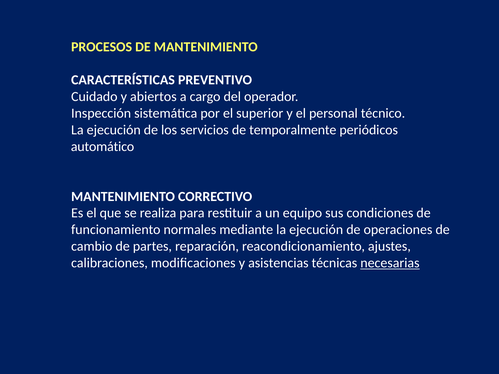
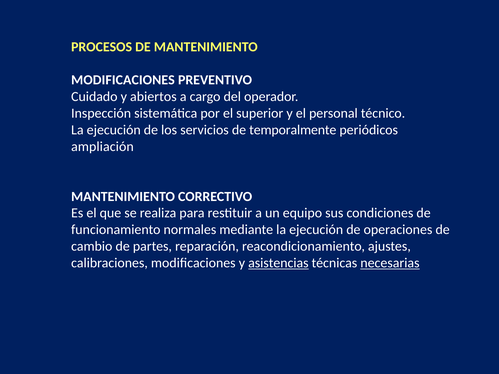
CARACTERÍSTICAS: CARACTERÍSTICAS -> MODIFICACIONES (123, 80)
automático: automático -> ampliación (102, 147)
asistencias underline: none -> present (278, 263)
